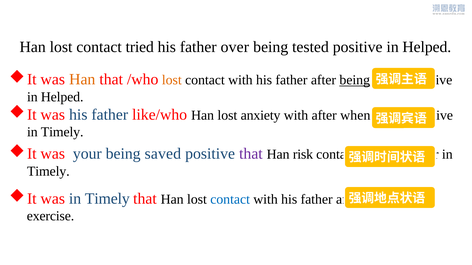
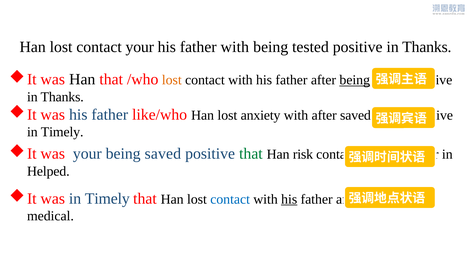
contact tried: tried -> your (140, 47)
father over: over -> with (235, 47)
Helped: Helped -> Thanks (427, 47)
Han colour: orange -> black (82, 80)
Helped: Helped -> Thanks (62, 97)
after when: when -> saved (355, 115)
that colour: purple -> green (251, 154)
Timely: Timely -> Helped (48, 172)
his underline: none -> present (289, 200)
exercise: exercise -> medical (50, 216)
